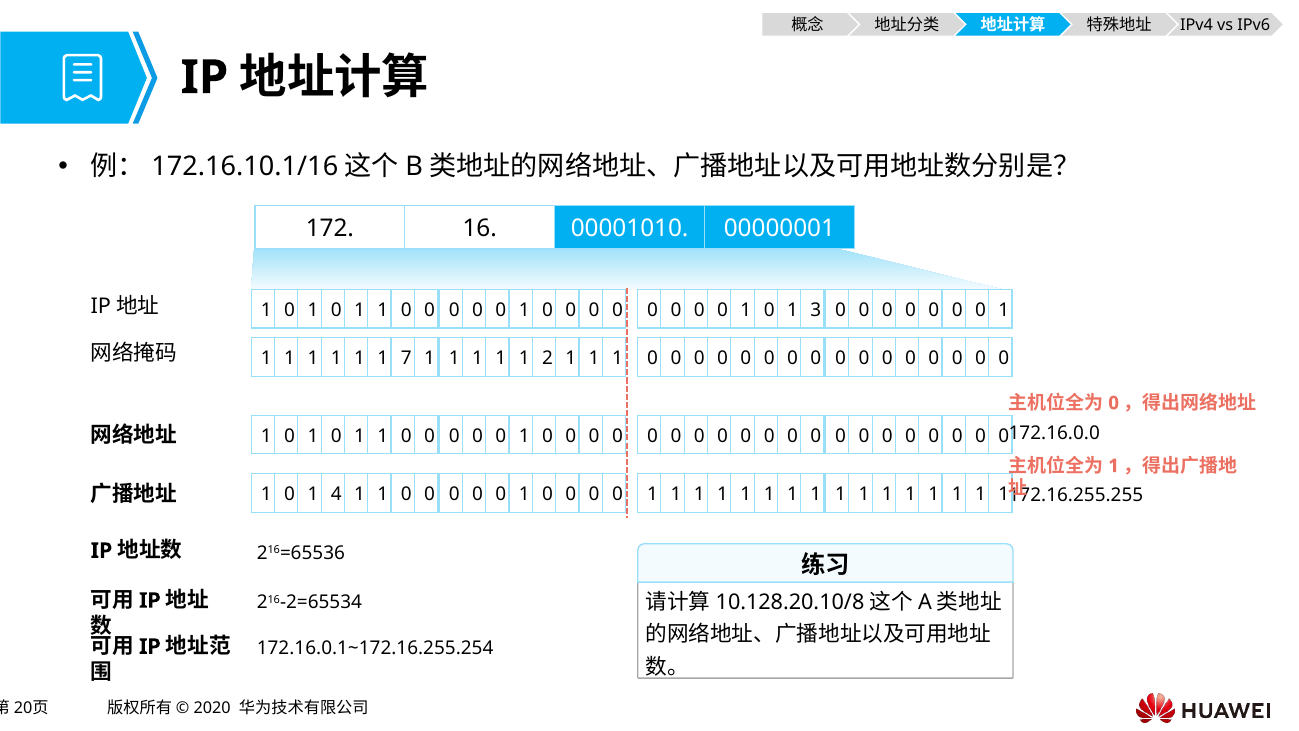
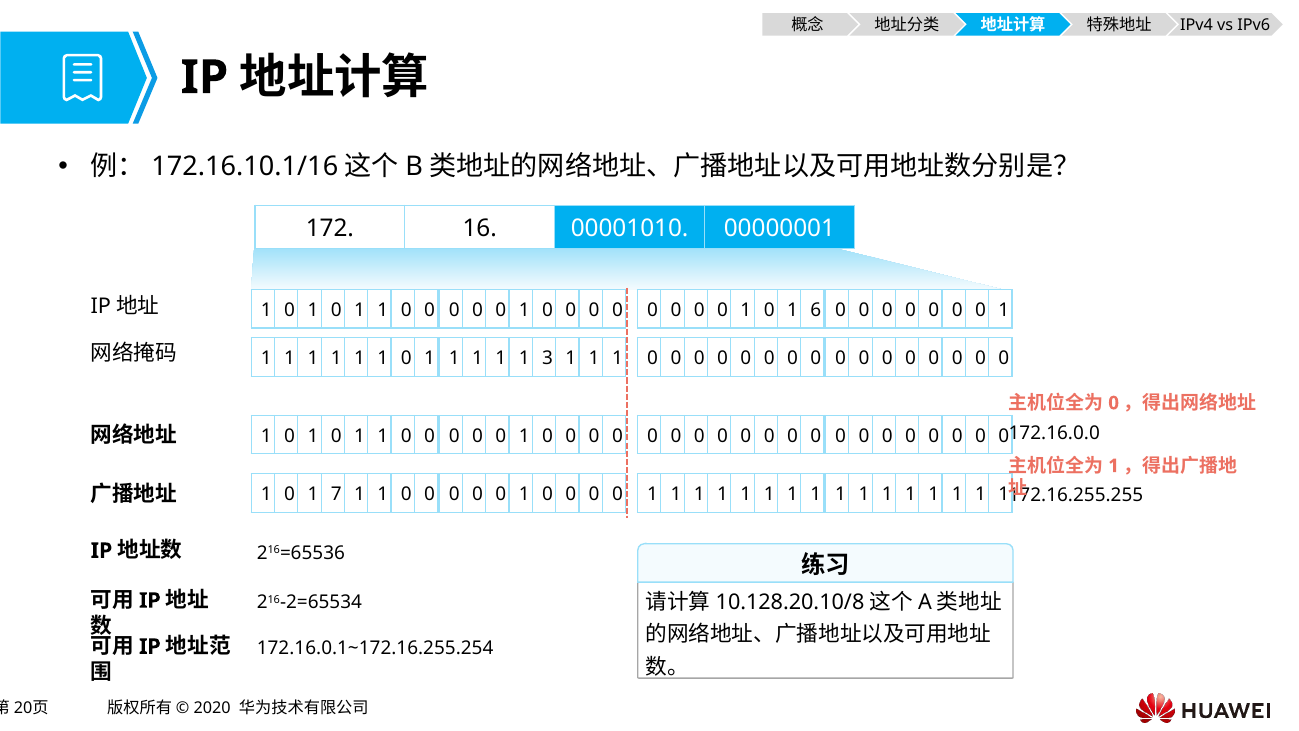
3: 3 -> 6 (816, 310)
7: 7 -> 0 (406, 358)
2: 2 -> 3 (548, 358)
4: 4 -> 7 (336, 494)
